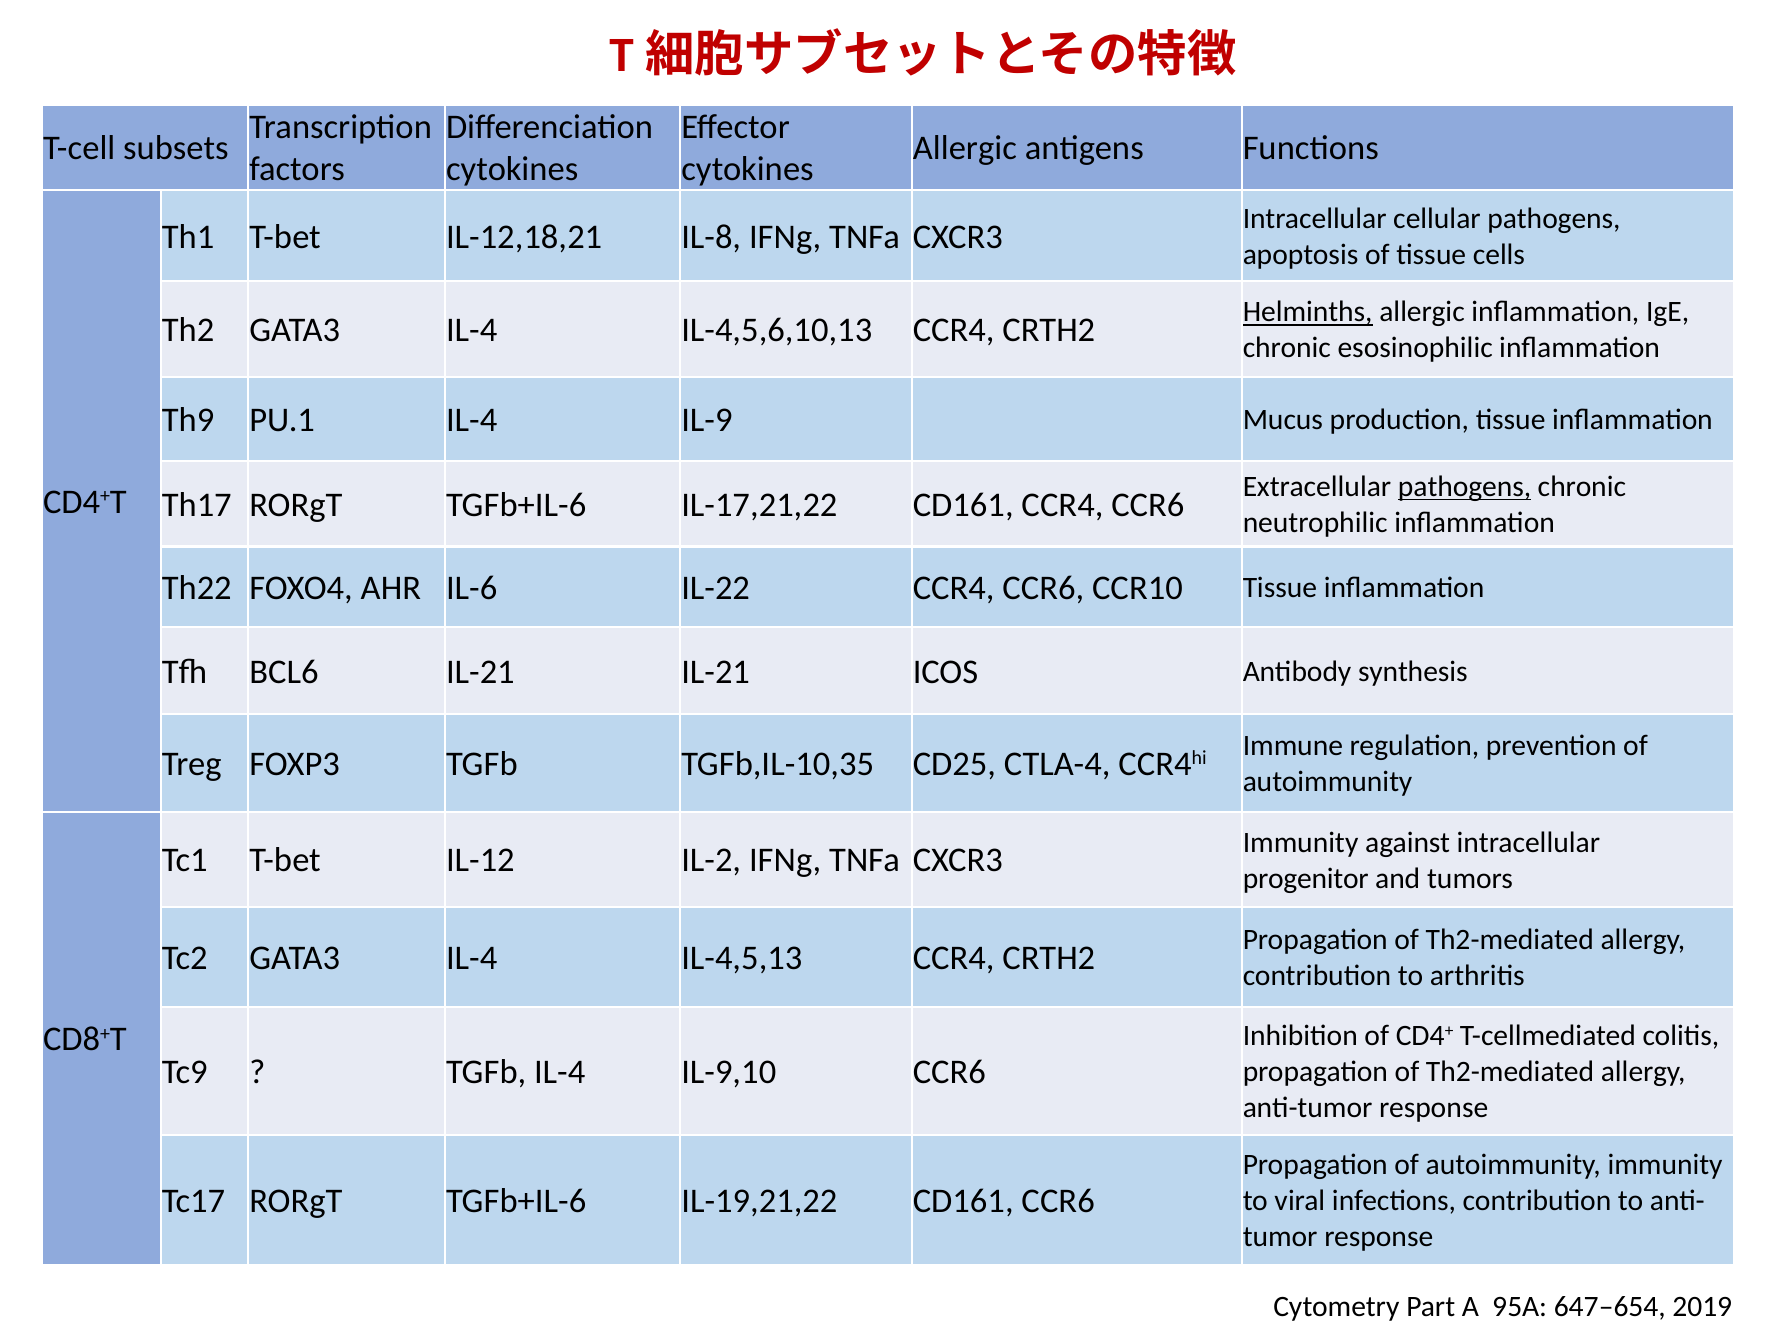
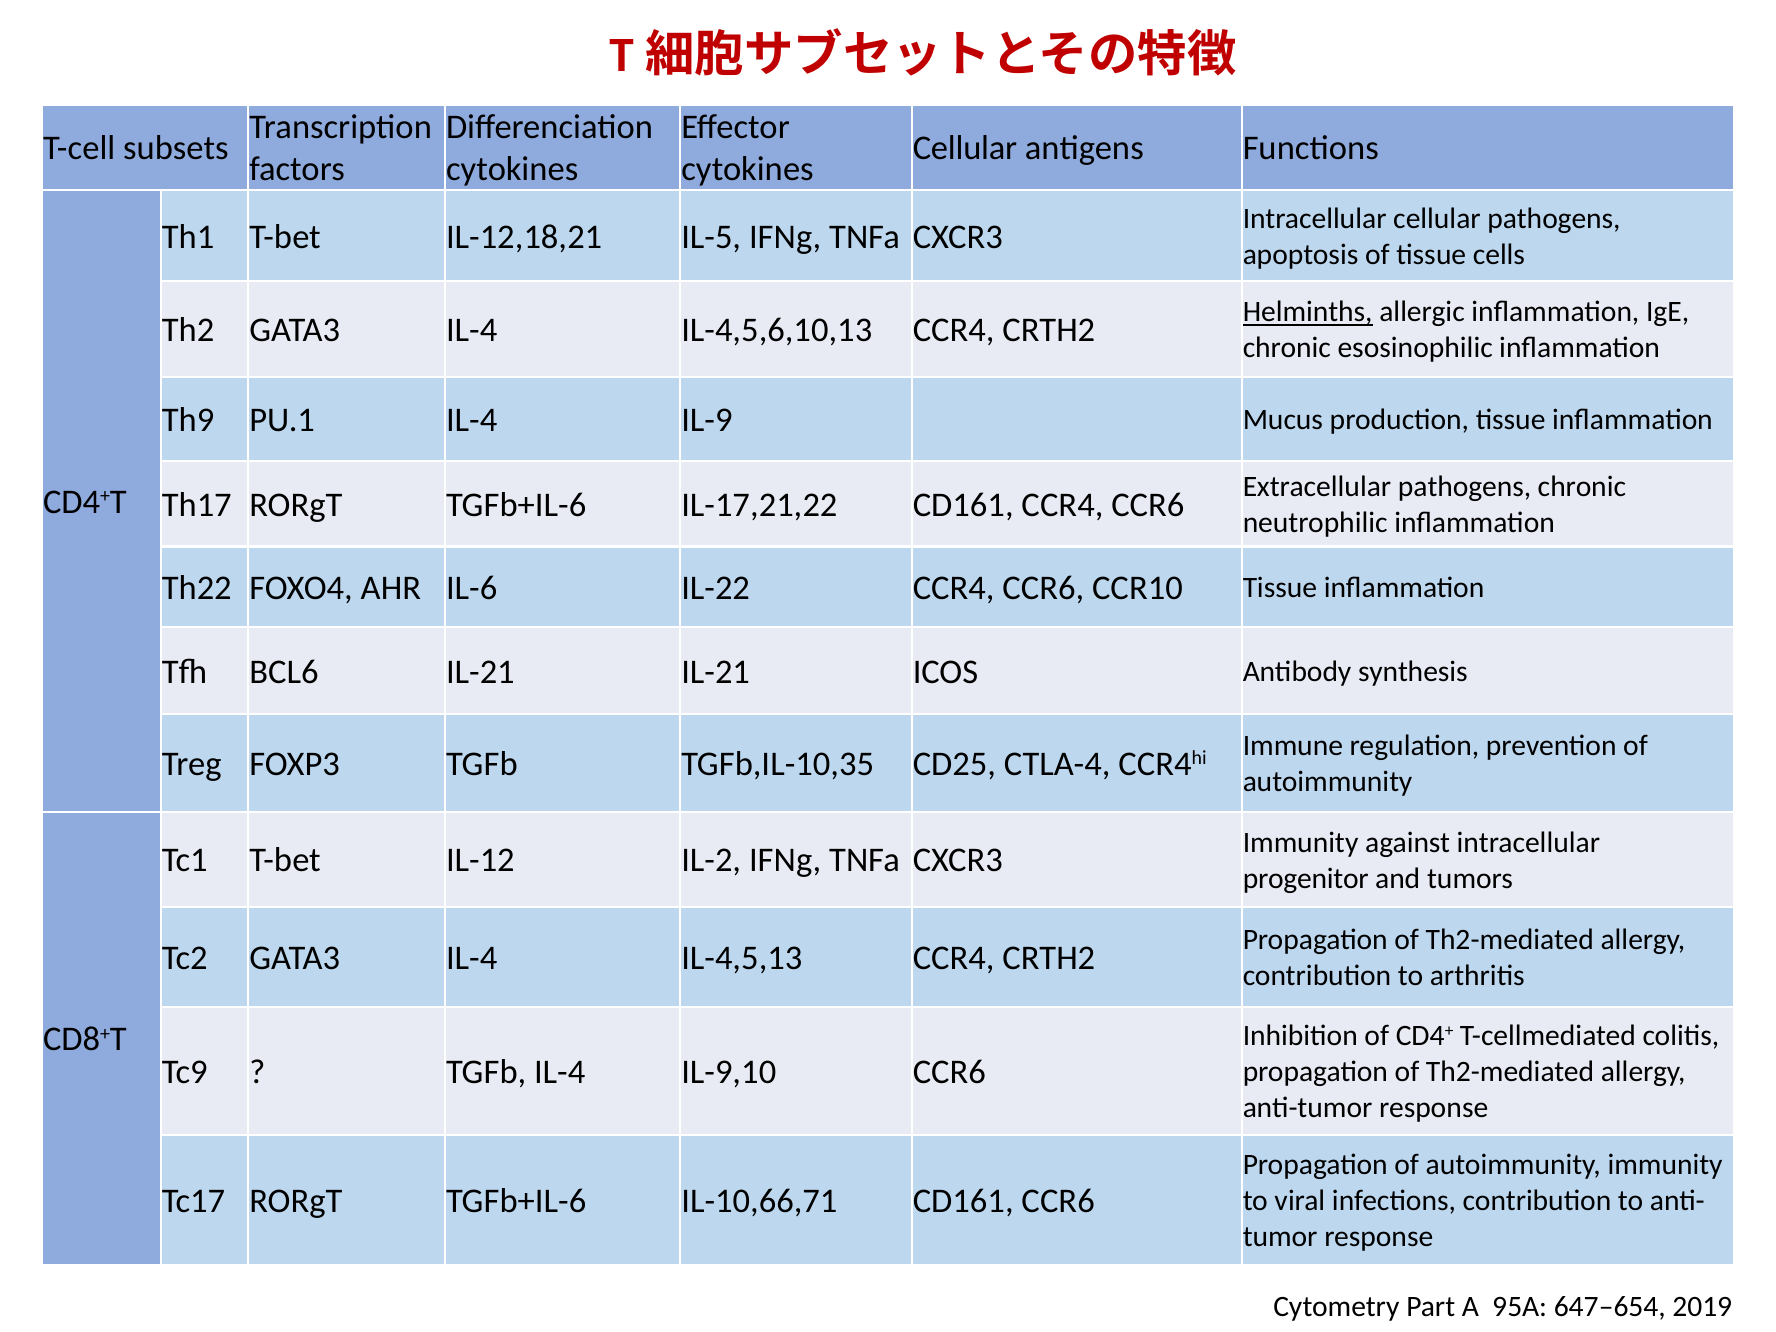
Allergic: Allergic -> Cellular (965, 149)
IL-8: IL-8 -> IL-5 (711, 237)
pathogens underline: present -> none (1465, 487)
IL-19,21,22: IL-19,21,22 -> IL-10,66,71 (759, 1201)
